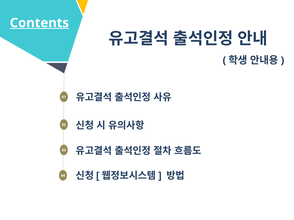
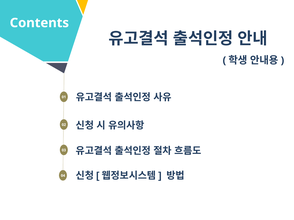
Contents underline: present -> none (39, 23)
